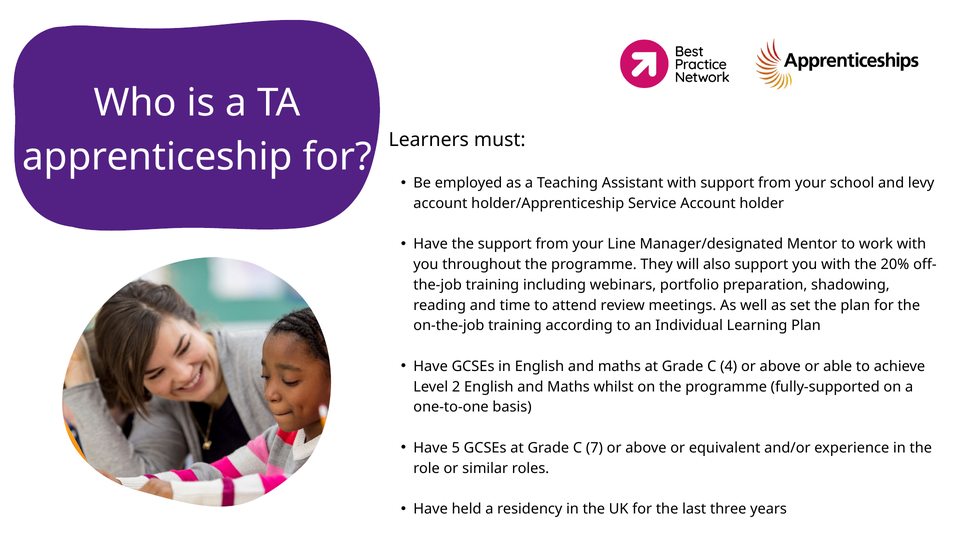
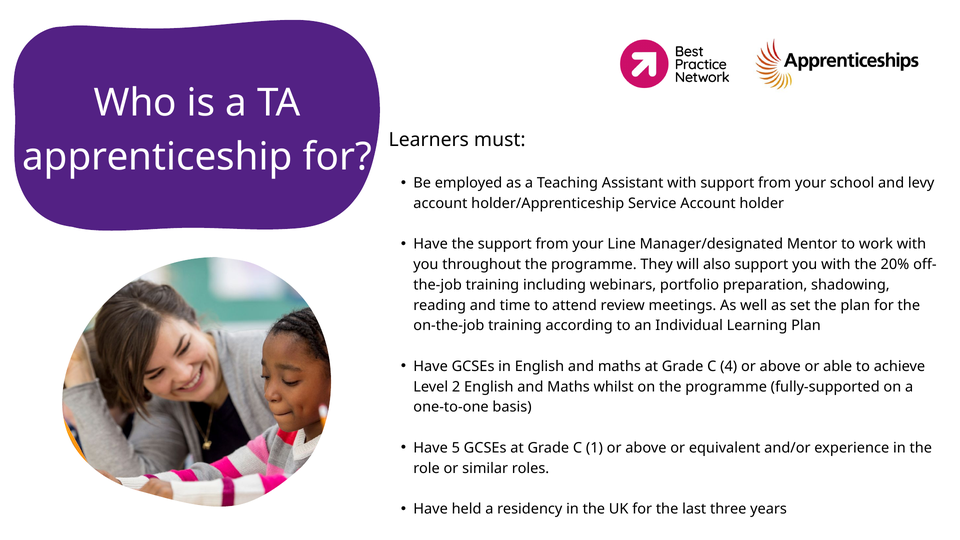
7: 7 -> 1 (594, 448)
